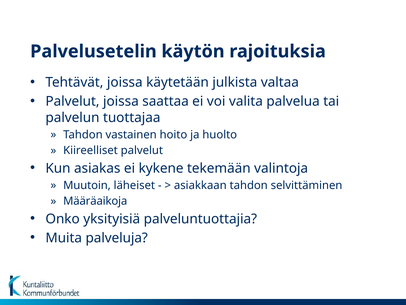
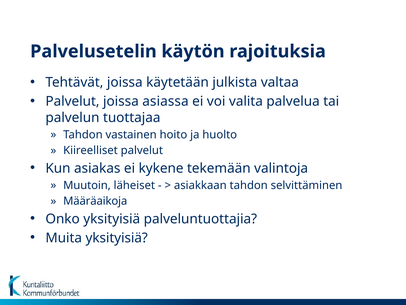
saattaa: saattaa -> asiassa (165, 101)
Muita palveluja: palveluja -> yksityisiä (117, 237)
